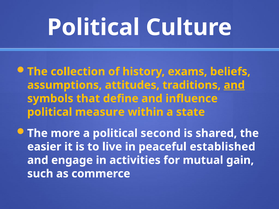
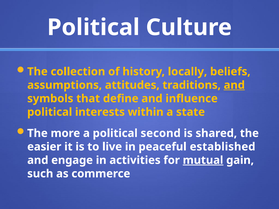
exams: exams -> locally (187, 72)
measure: measure -> interests (100, 112)
mutual underline: none -> present (203, 160)
